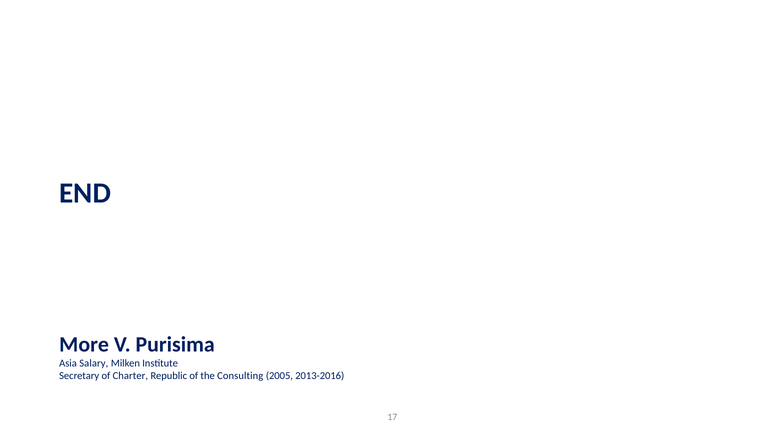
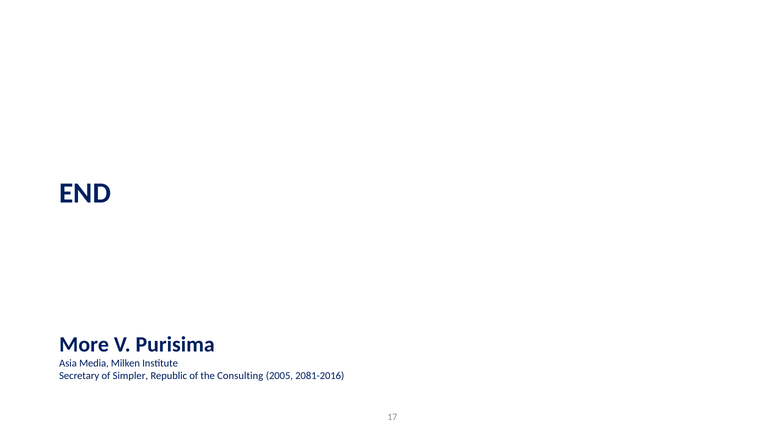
Salary: Salary -> Media (94, 363)
Charter: Charter -> Simpler (130, 376)
2013-2016: 2013-2016 -> 2081-2016 (320, 376)
